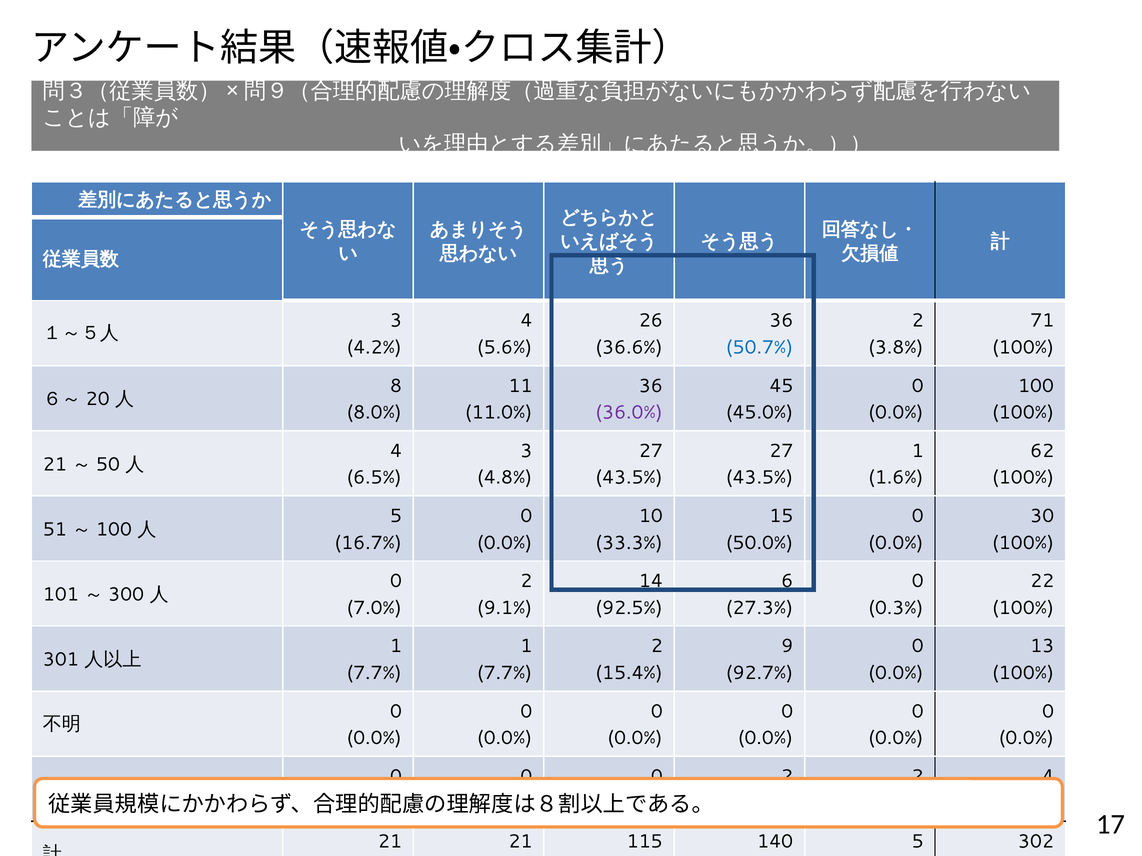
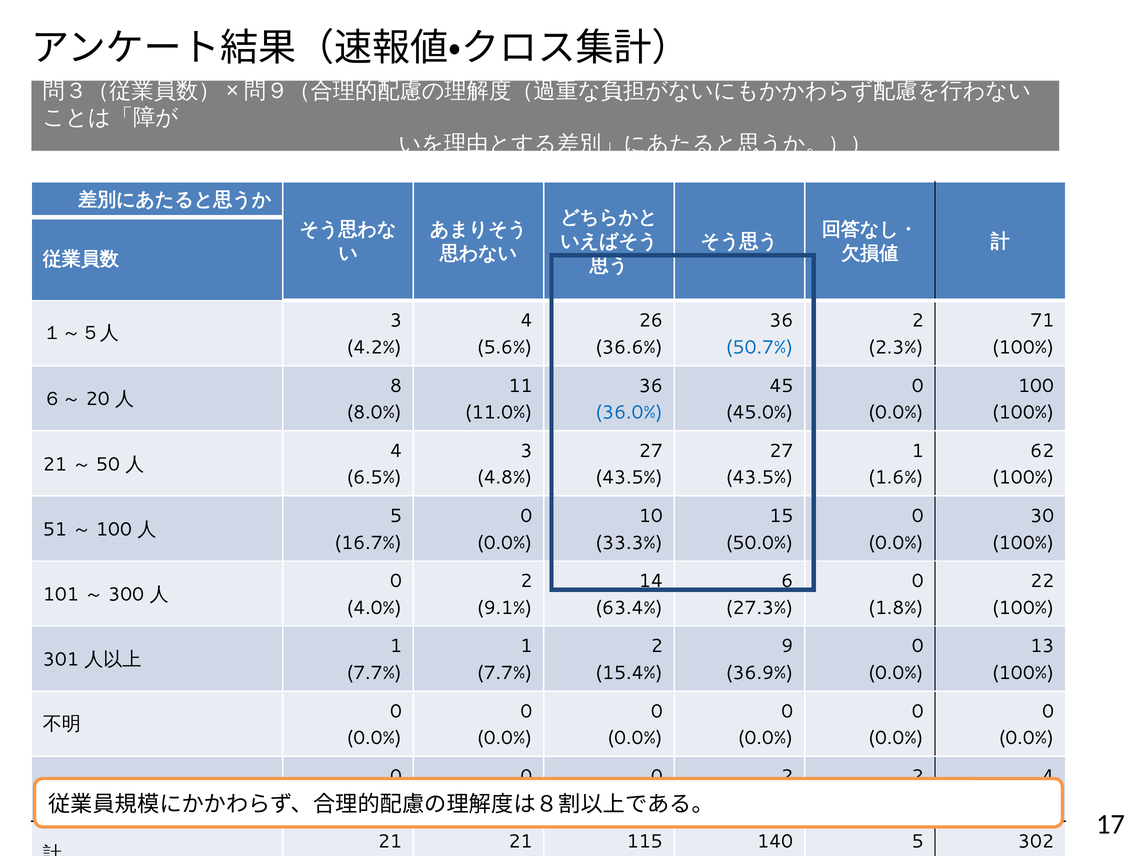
3.8%: 3.8% -> 2.3% (896, 348)
36.0% colour: purple -> blue (629, 413)
7.0%: 7.0% -> 4.0% (374, 608)
92.5%: 92.5% -> 63.4% (629, 608)
0.3%: 0.3% -> 1.8% (896, 608)
92.7%: 92.7% -> 36.9% (759, 673)
